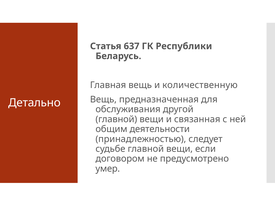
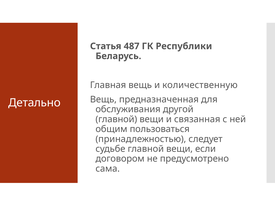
637: 637 -> 487 (132, 46)
деятельности: деятельности -> пользоваться (160, 129)
умер: умер -> сама (108, 169)
